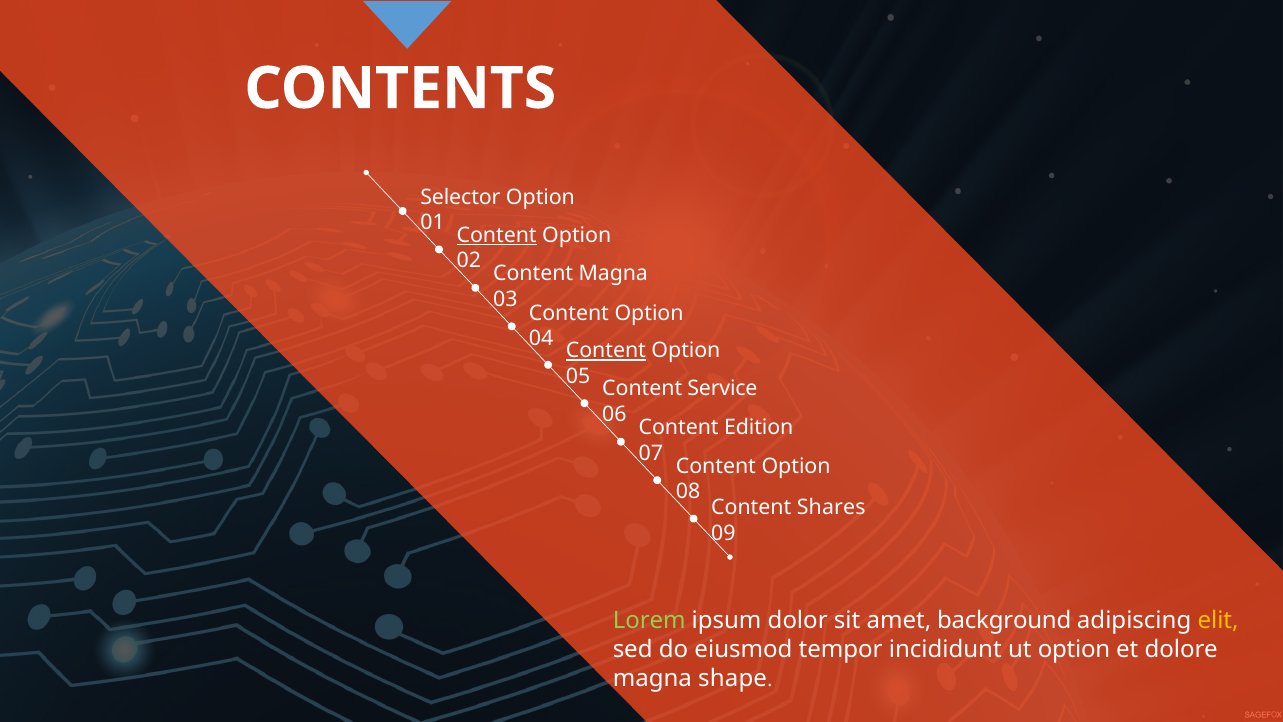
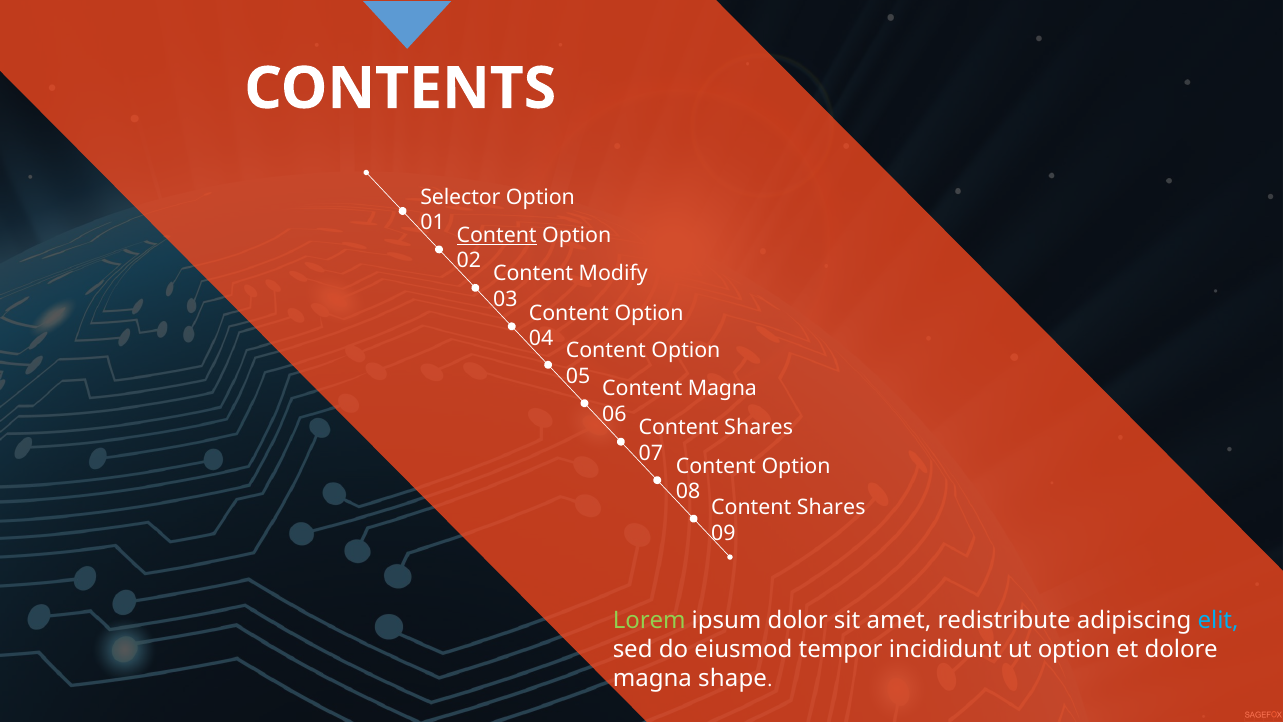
Content Magna: Magna -> Modify (613, 273)
Content underline: present -> none (606, 351)
Content Service: Service -> Magna (722, 389)
Edition: Edition -> Shares (759, 428)
background: background -> redistribute (1004, 621)
elit colour: yellow -> light blue (1218, 621)
